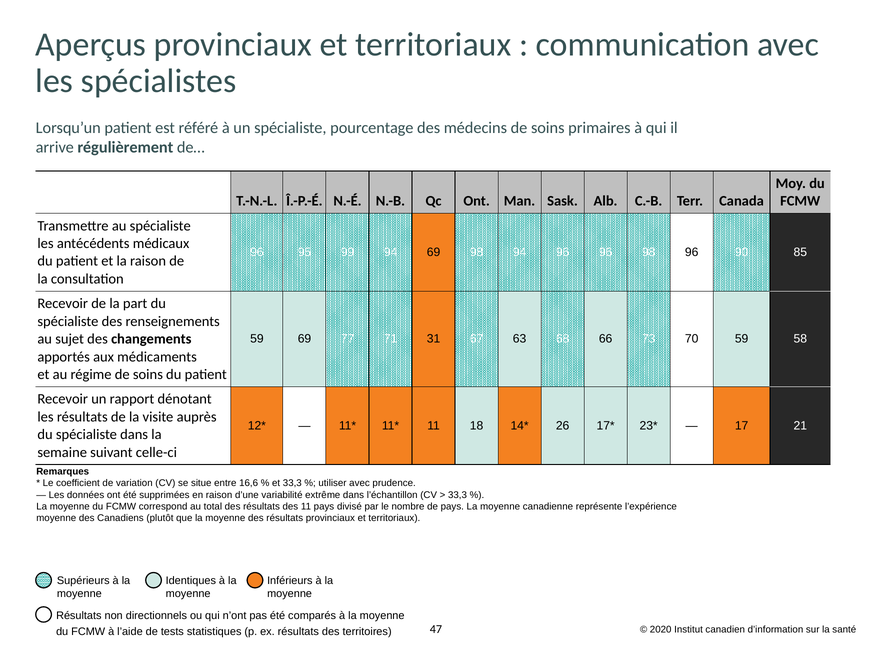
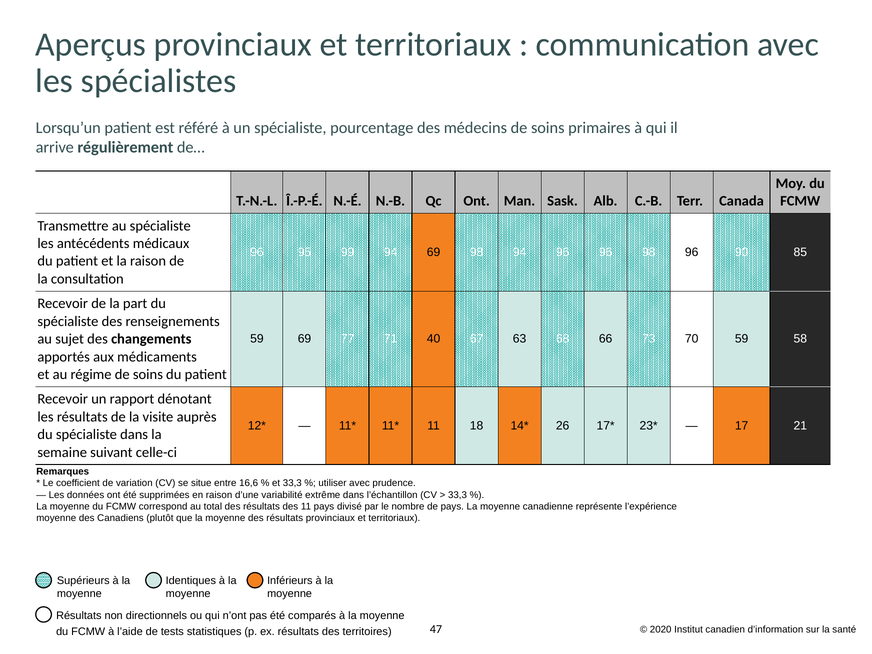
31: 31 -> 40 (434, 339)
